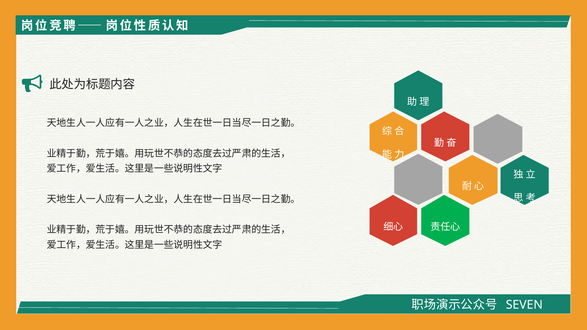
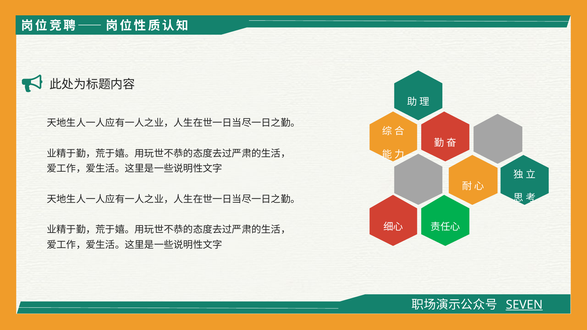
SEVEN underline: none -> present (524, 305)
